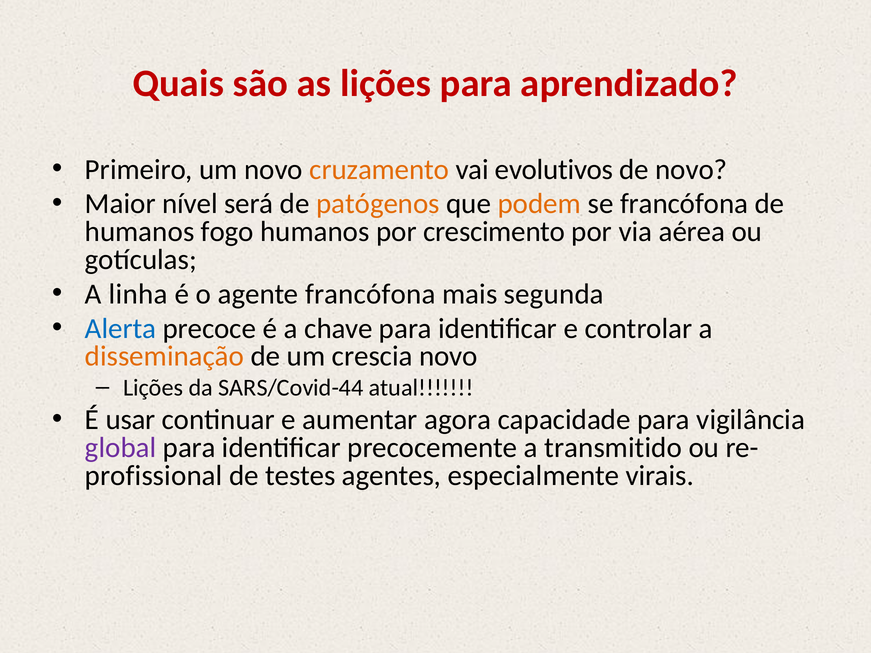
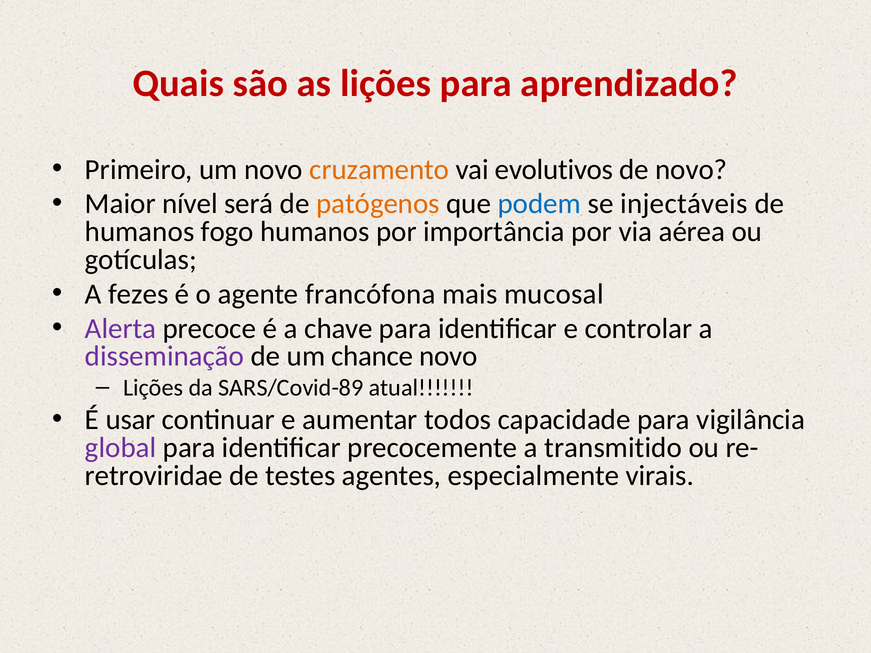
podem colour: orange -> blue (539, 204)
se francófona: francófona -> injectáveis (684, 204)
crescimento: crescimento -> importância (494, 232)
linha: linha -> fezes (138, 294)
segunda: segunda -> mucosal (554, 294)
Alerta colour: blue -> purple (121, 329)
disseminação colour: orange -> purple (165, 357)
crescia: crescia -> chance (372, 357)
SARS/Covid-44: SARS/Covid-44 -> SARS/Covid-89 (291, 388)
agora: agora -> todos (458, 420)
profissional: profissional -> retroviridae (154, 476)
